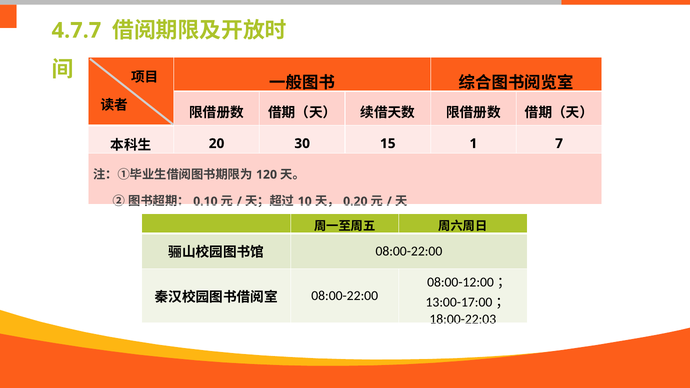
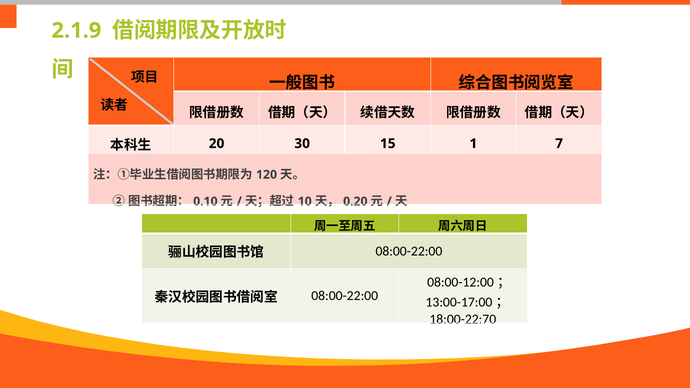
4.7.7: 4.7.7 -> 2.1.9 (76, 30)
18:00-22:03: 18:00-22:03 -> 18:00-22:70 (463, 319)
